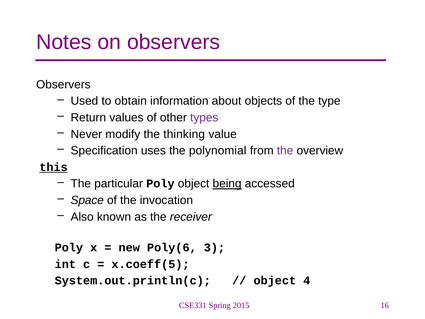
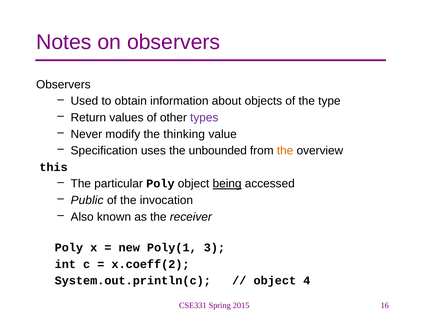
polynomial: polynomial -> unbounded (218, 151)
the colour: purple -> orange (285, 151)
this underline: present -> none (54, 167)
Space: Space -> Public (87, 200)
Poly(6: Poly(6 -> Poly(1 (172, 247)
x.coeff(5: x.coeff(5 -> x.coeff(2 (151, 264)
